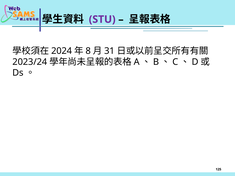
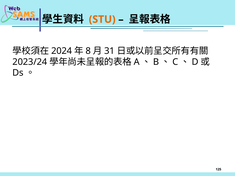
STU colour: purple -> orange (102, 19)
